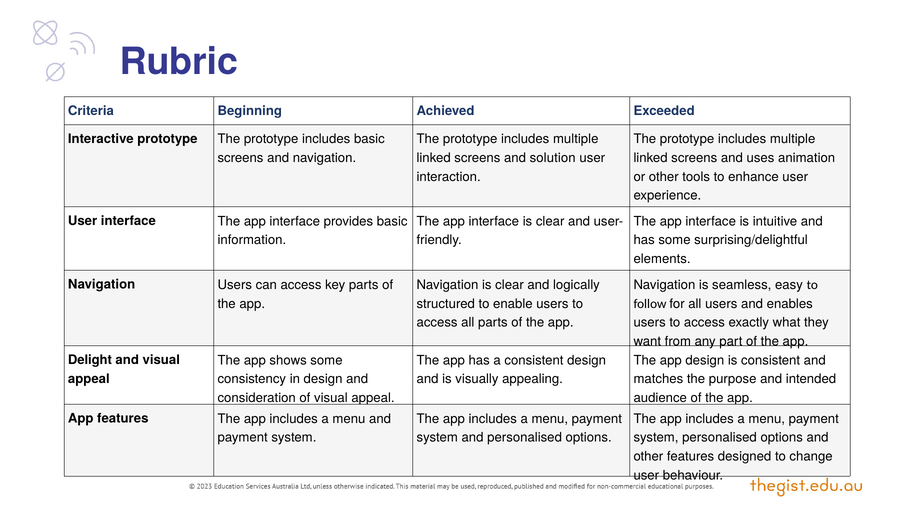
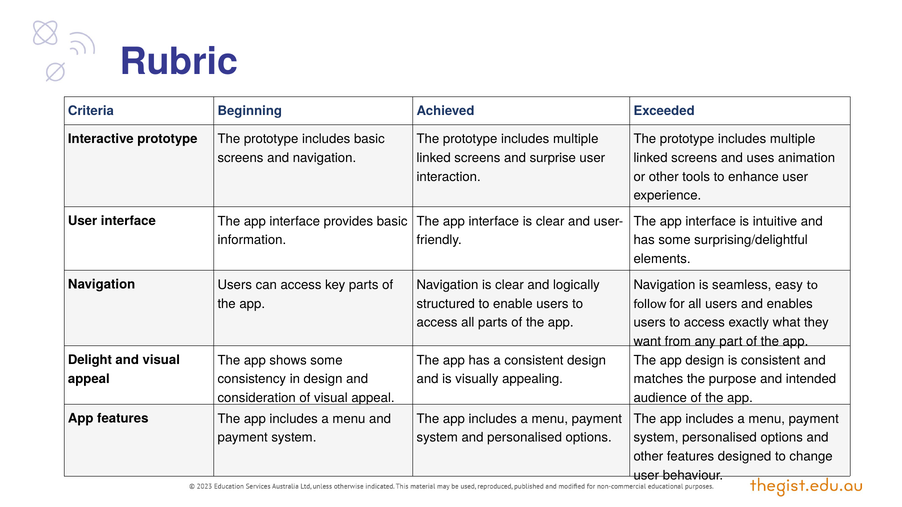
solution: solution -> surprise (553, 158)
